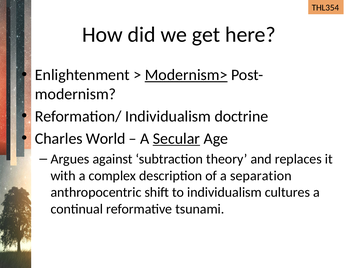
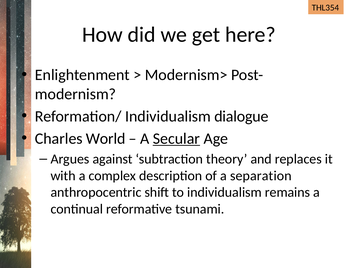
Modernism> underline: present -> none (186, 75)
doctrine: doctrine -> dialogue (241, 117)
cultures: cultures -> remains (287, 193)
